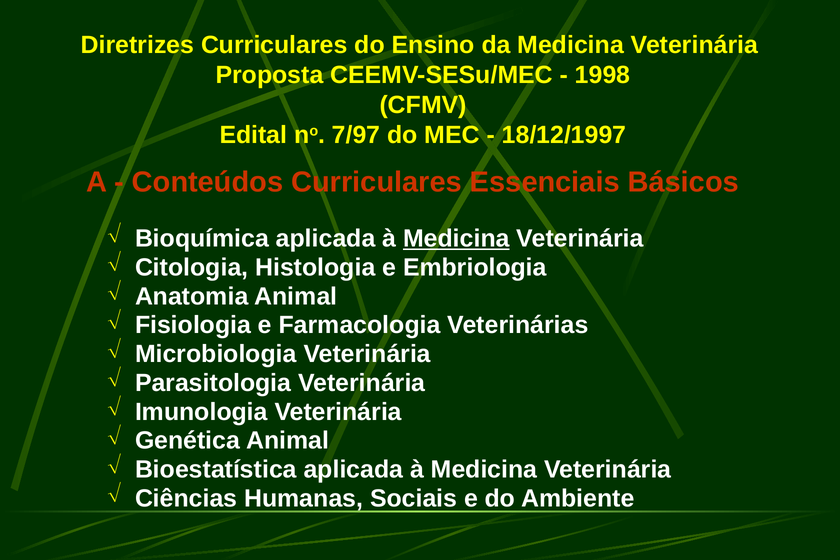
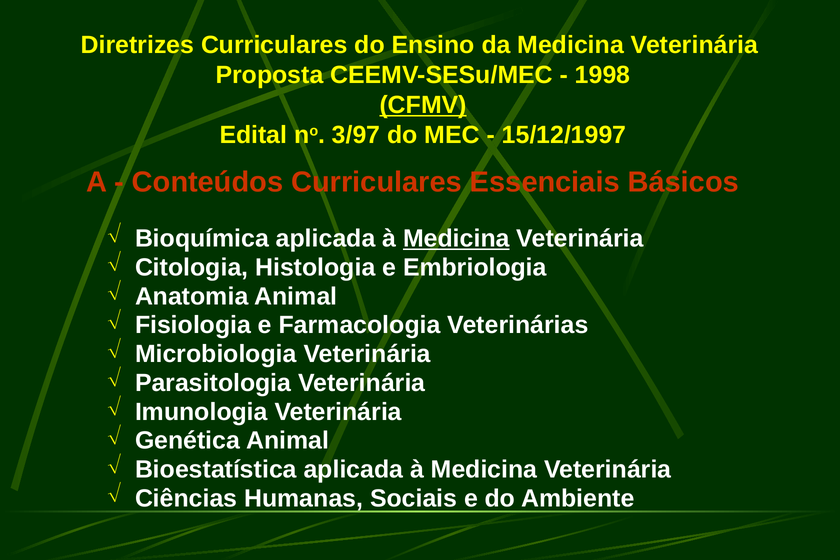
CFMV underline: none -> present (423, 105)
7/97: 7/97 -> 3/97 (356, 135)
18/12/1997: 18/12/1997 -> 15/12/1997 (564, 135)
